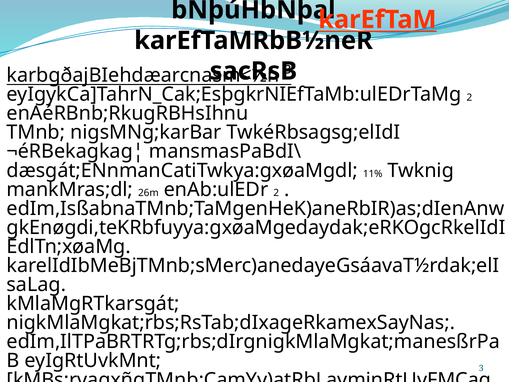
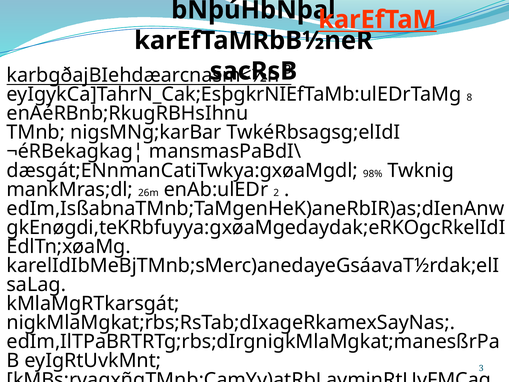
eyIgykCa]TahrN_Cak;EsþgkrNIEfTaMb:ulEDrTaMg 2: 2 -> 8 (469, 98)
11%: 11% -> 98% (373, 174)
